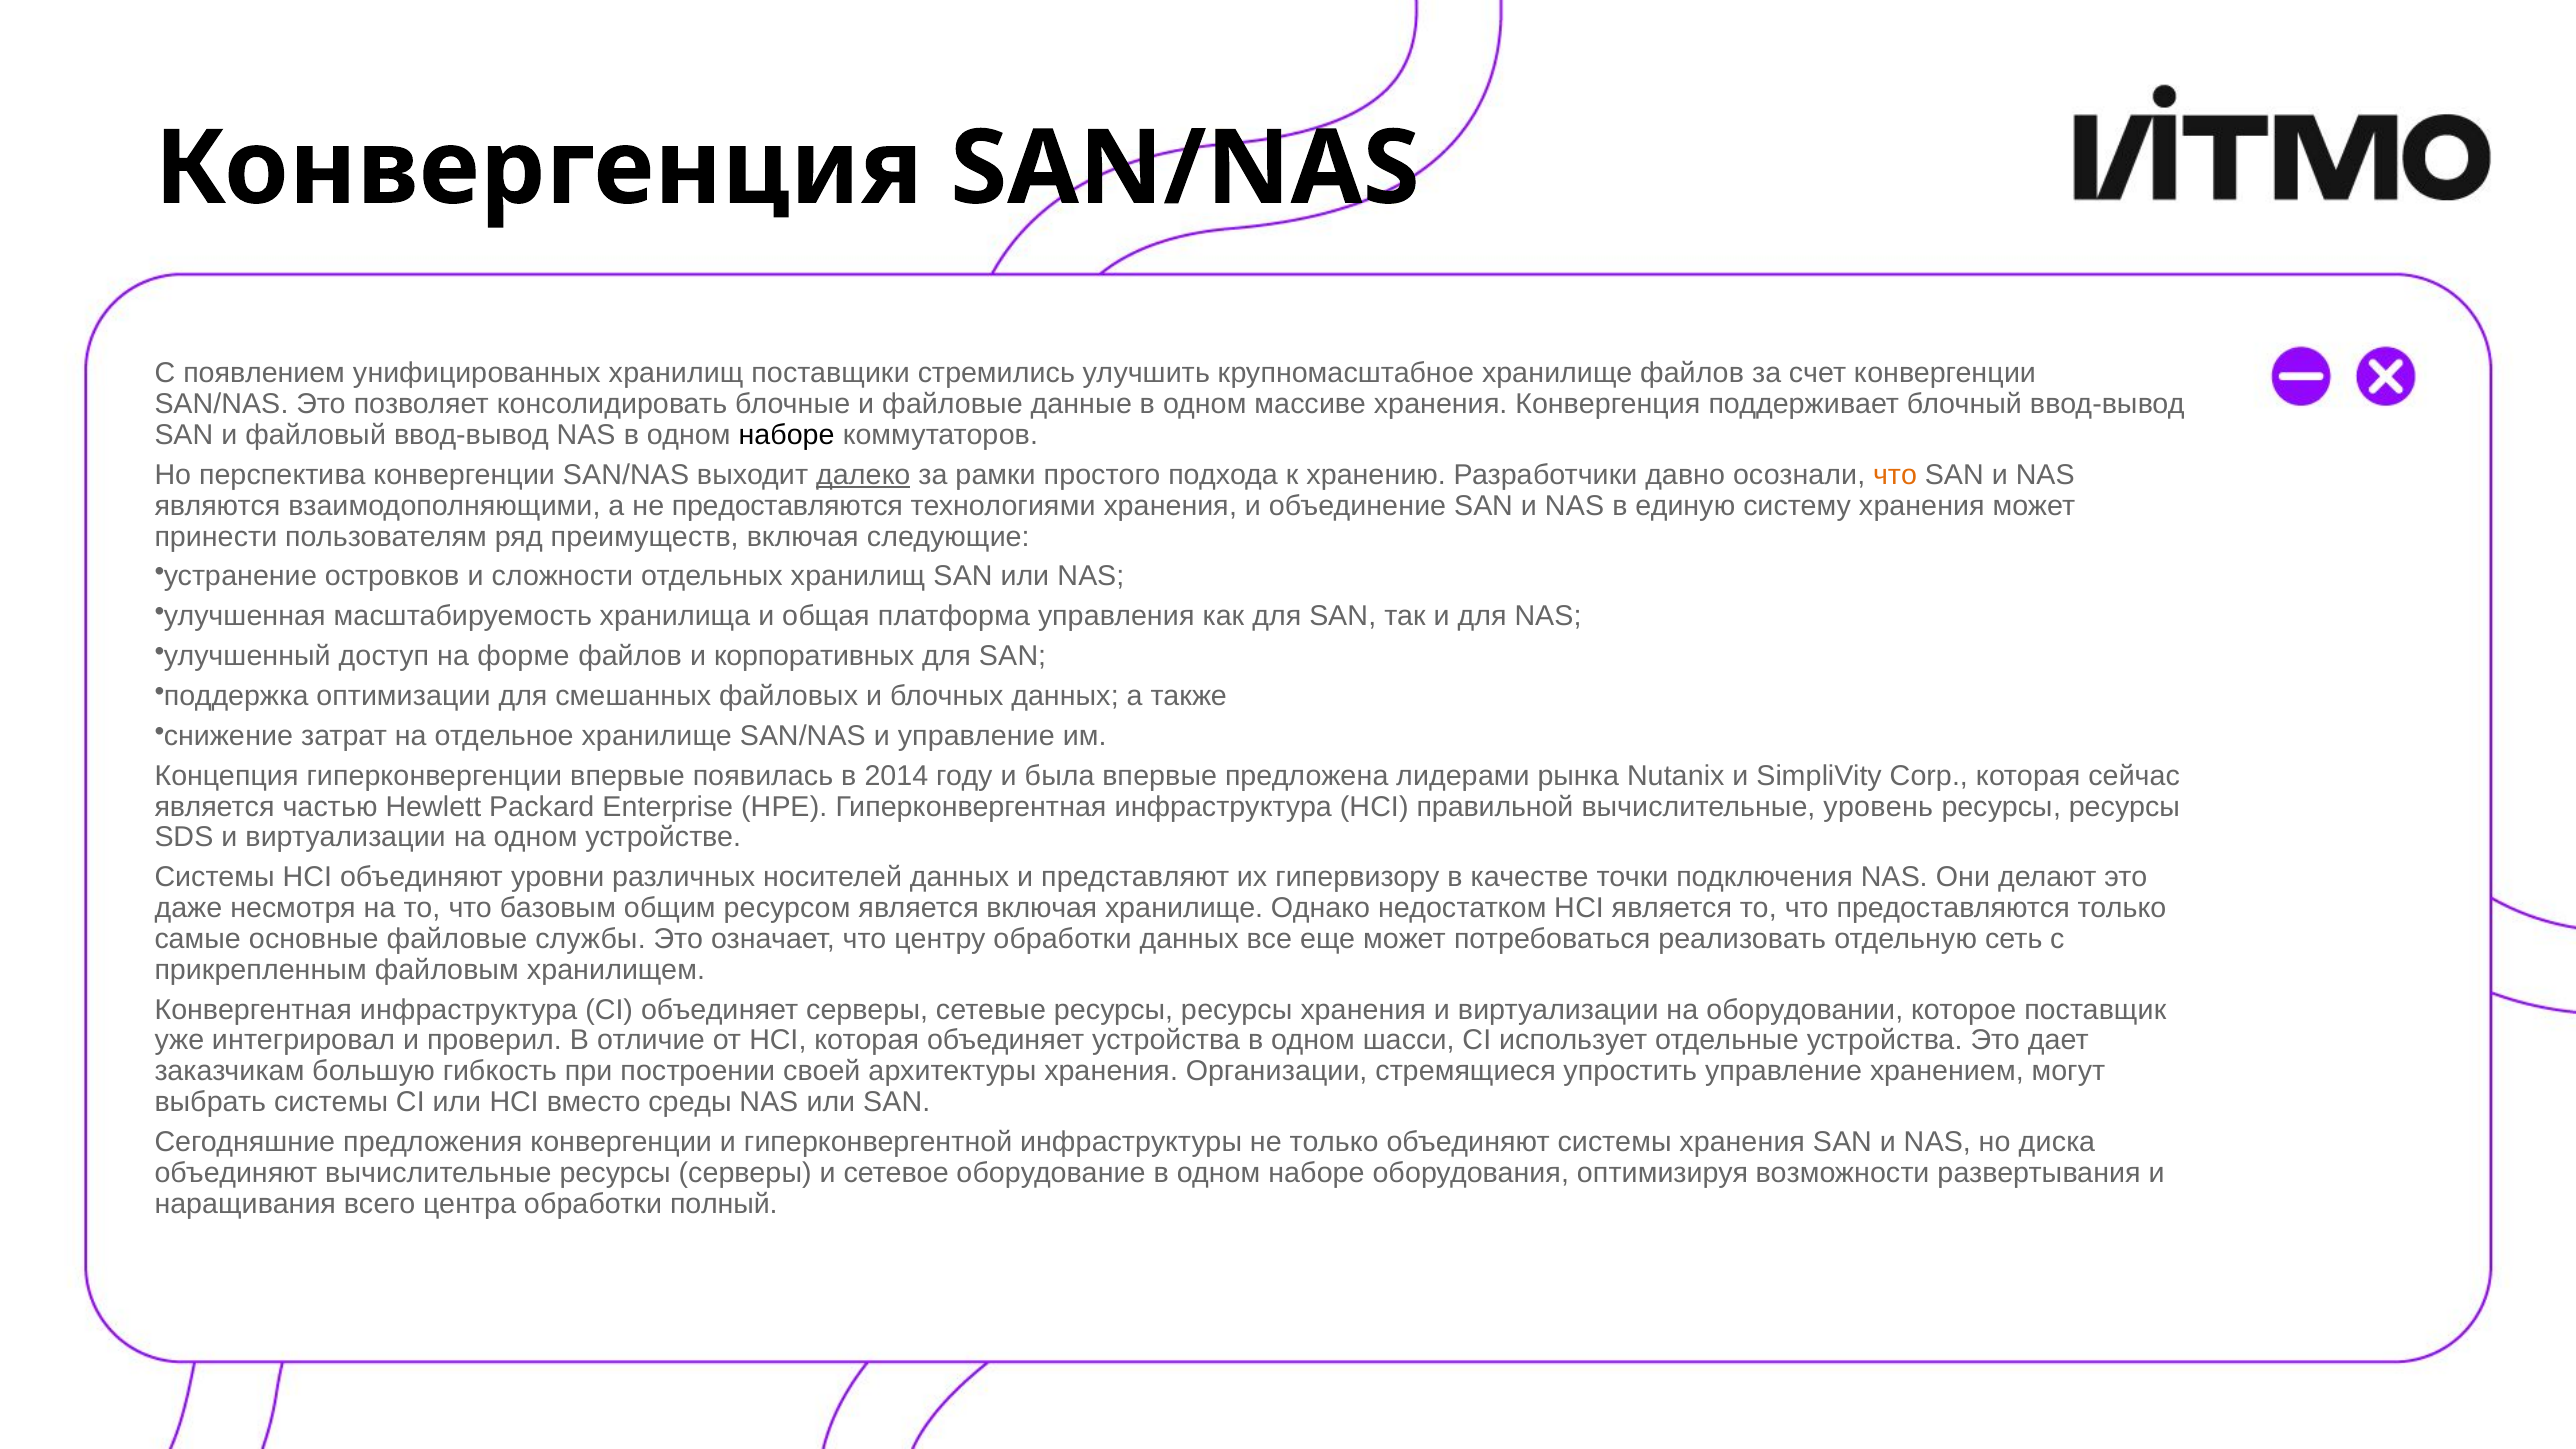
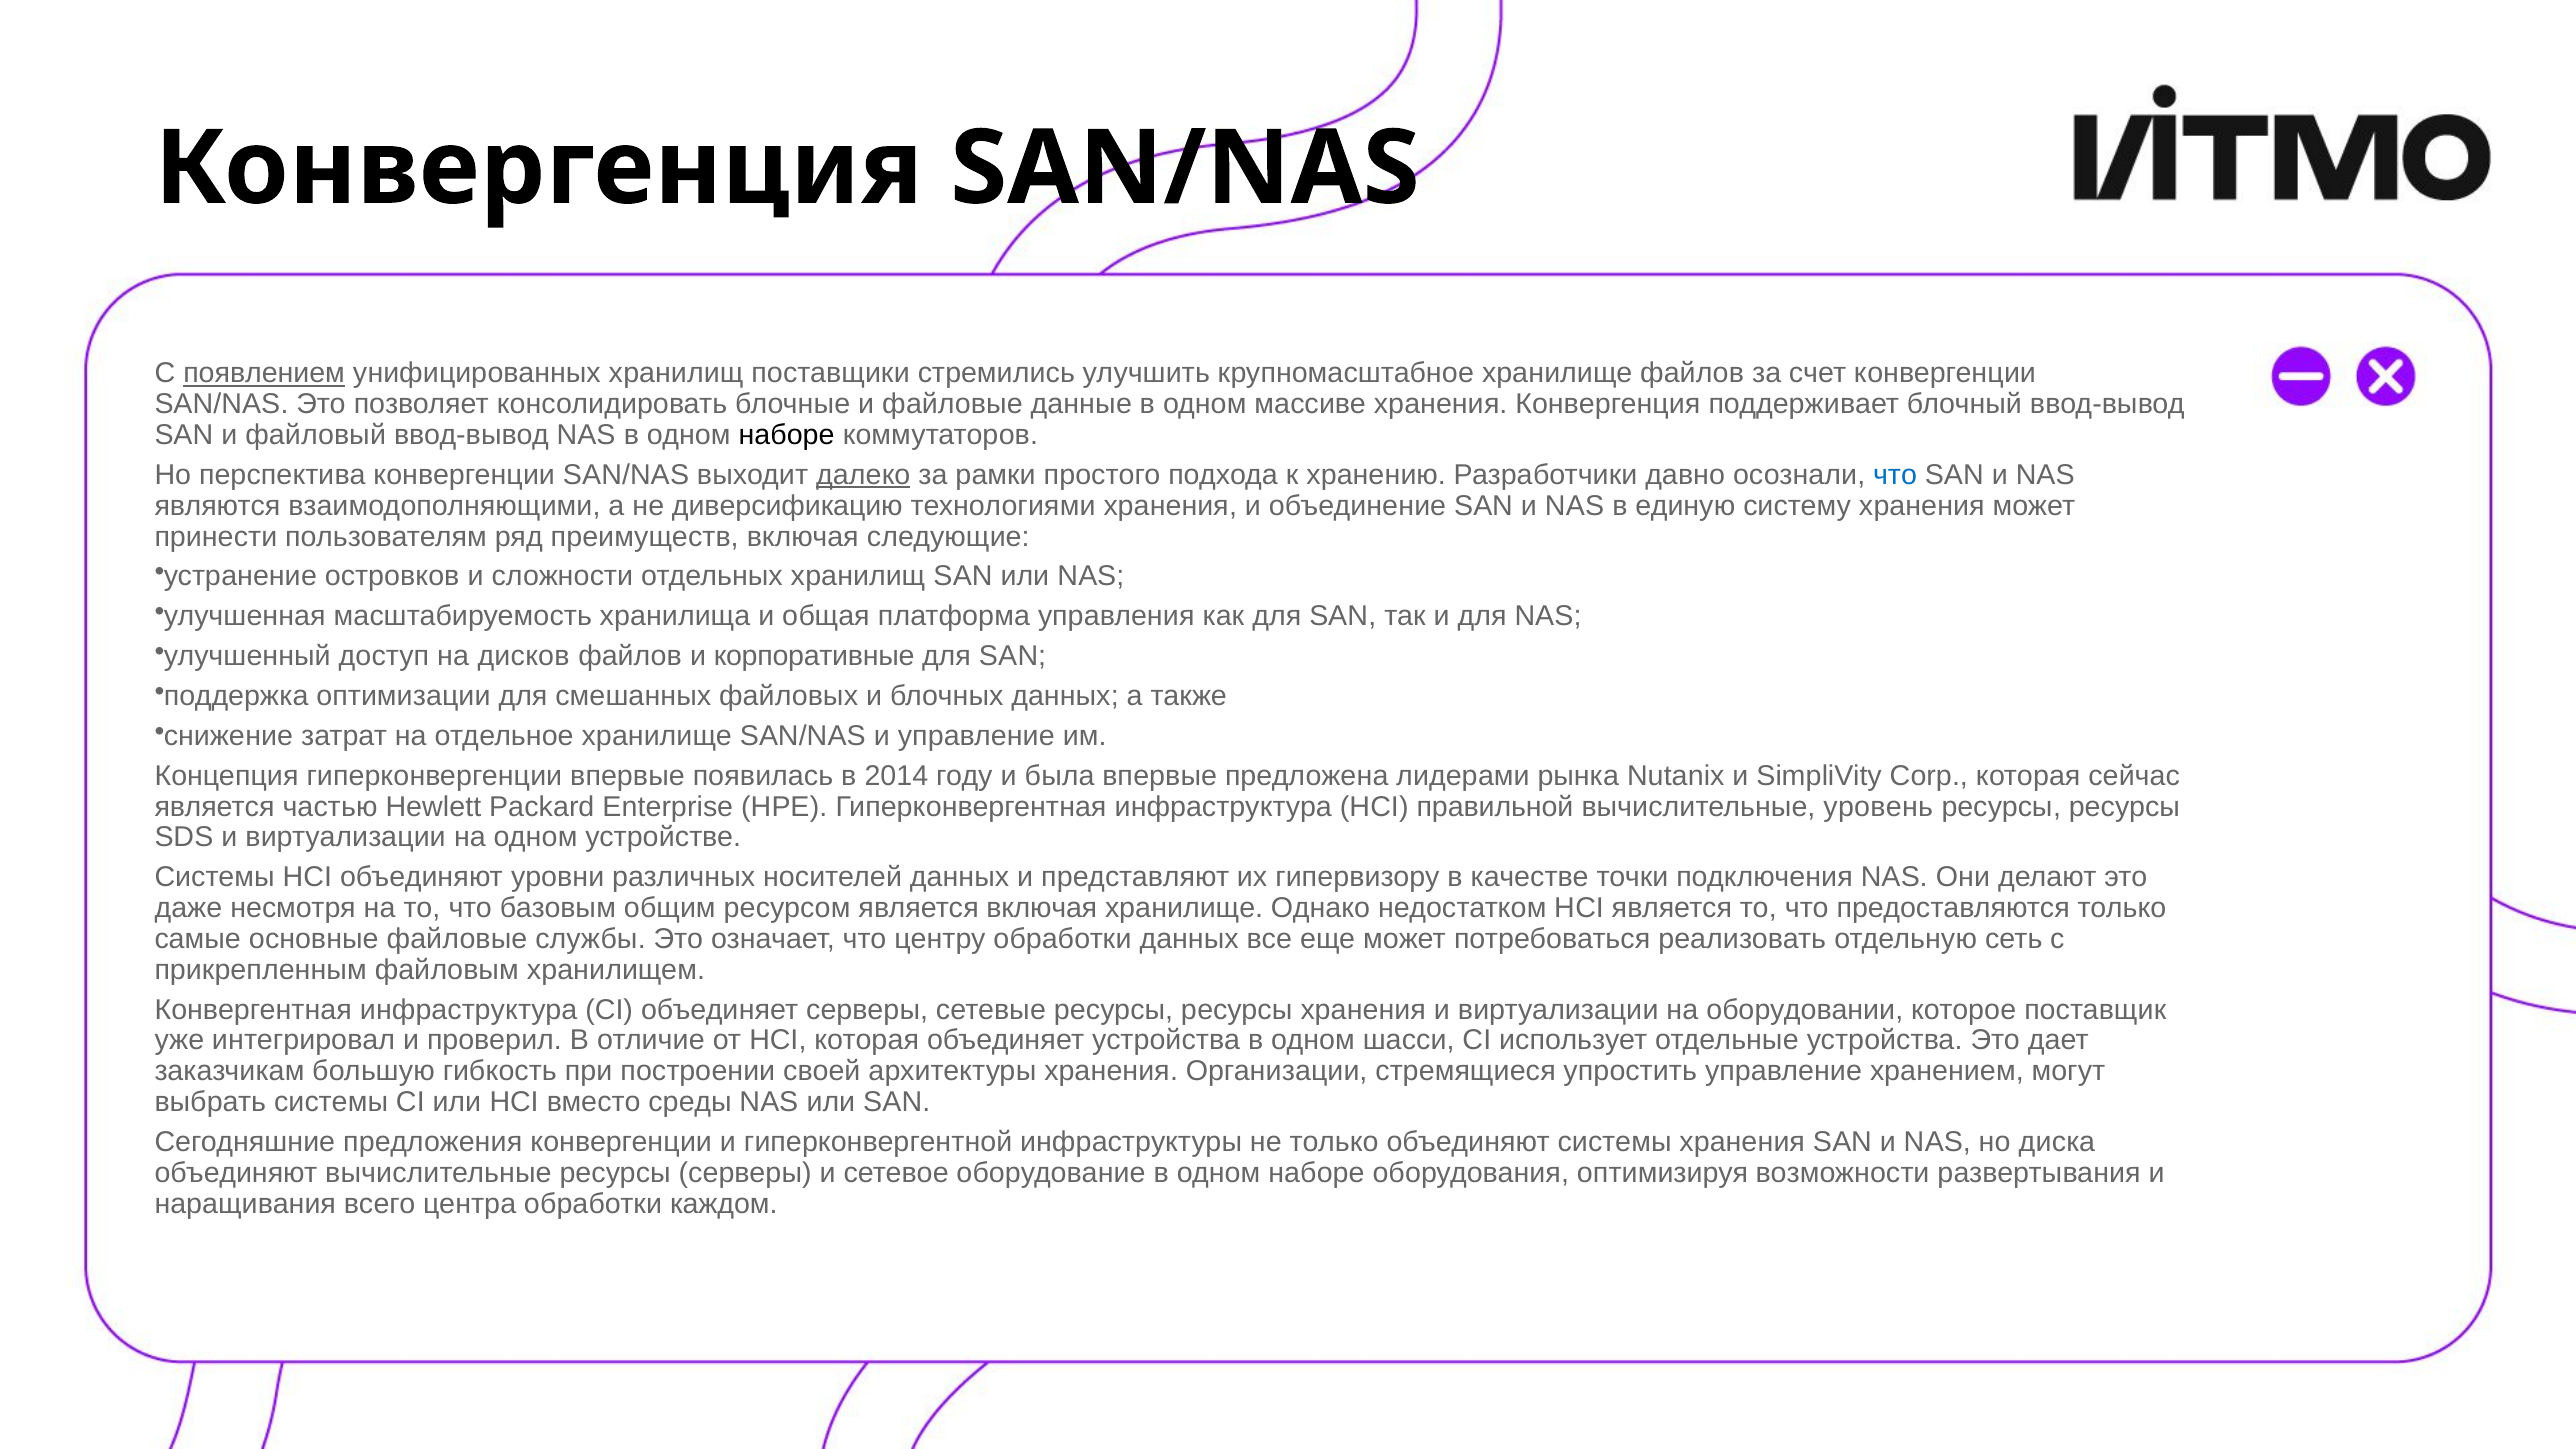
появлением underline: none -> present (264, 374)
что colour: orange -> blue (1895, 475)
не предоставляются: предоставляются -> диверсификацию (787, 506)
форме: форме -> дисков (523, 656)
корпоративных: корпоративных -> корпоративные (814, 656)
полный: полный -> каждом (724, 1204)
